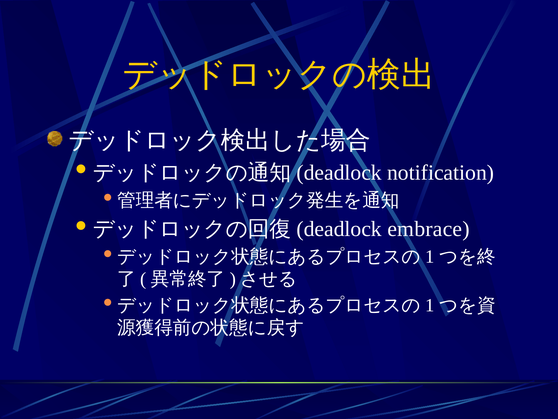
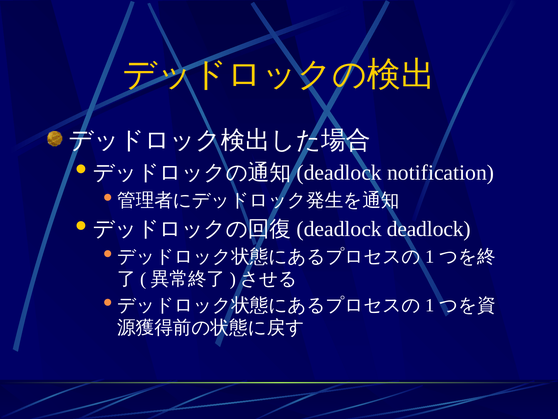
embrace: embrace -> deadlock (429, 229)
